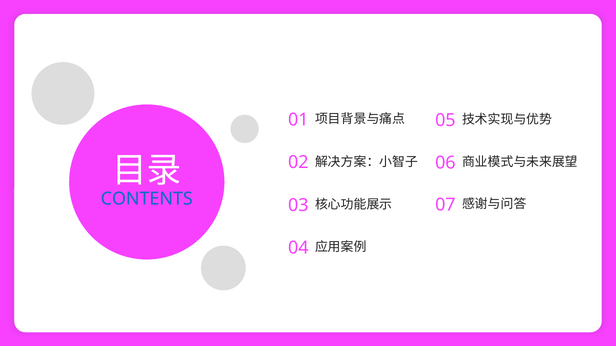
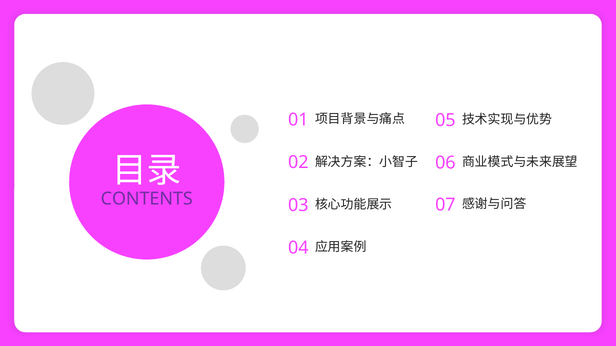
CONTENTS colour: blue -> purple (147, 199)
